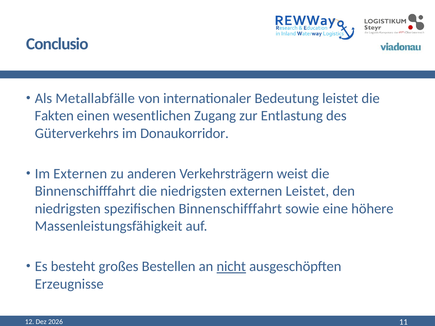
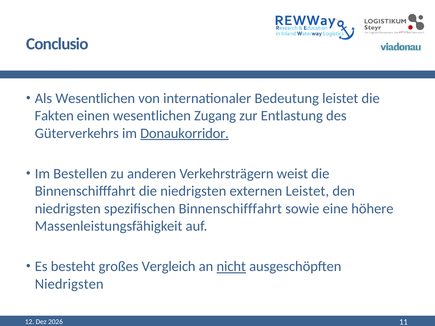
Als Metallabfälle: Metallabfälle -> Wesentlichen (95, 99)
Donaukorridor underline: none -> present (184, 133)
Im Externen: Externen -> Bestellen (80, 174)
Bestellen: Bestellen -> Vergleich (169, 267)
Erzeugnisse: Erzeugnisse -> Niedrigsten (69, 284)
